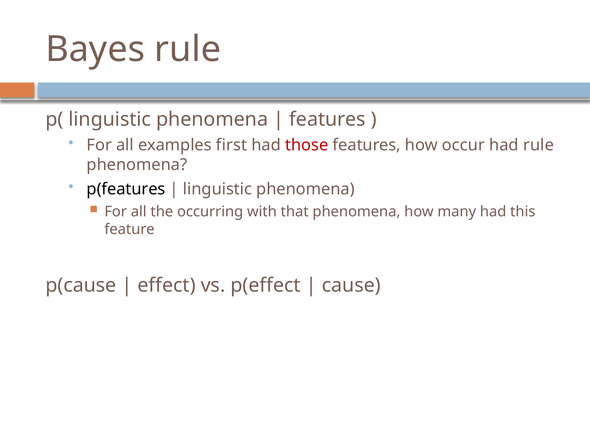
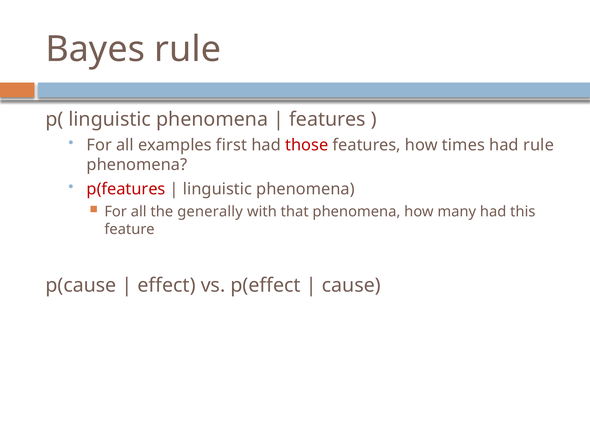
occur: occur -> times (463, 145)
p(features colour: black -> red (126, 189)
occurring: occurring -> generally (210, 212)
